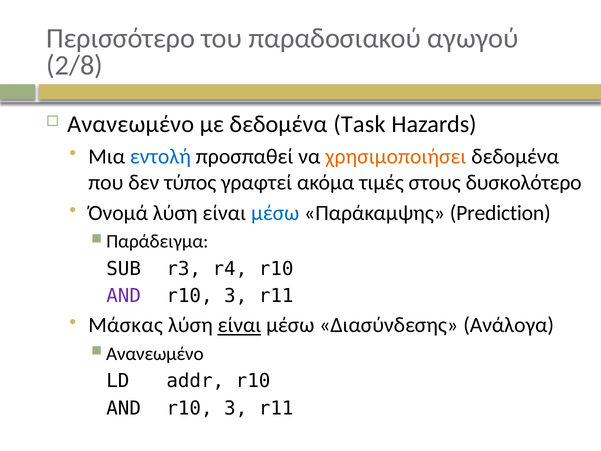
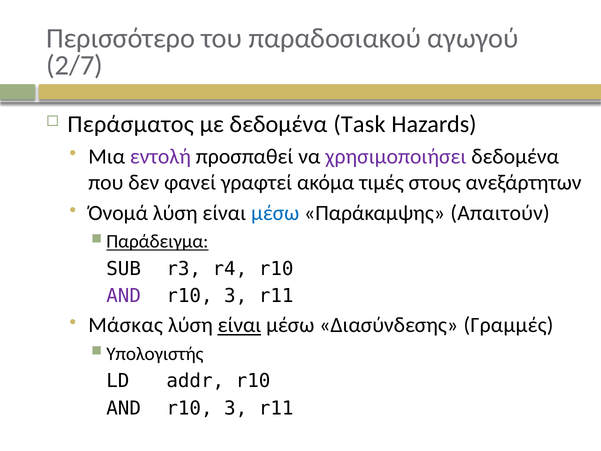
2/8: 2/8 -> 2/7 (75, 65)
Ανανεωμένο: Ανανεωμένο -> Περάσματος (131, 124)
εντολή colour: blue -> purple (160, 156)
χρησιμοποιήσει colour: orange -> purple (396, 156)
τύπος: τύπος -> φανεί (190, 182)
δυσκολότερο: δυσκολότερο -> ανεξάρτητων (524, 182)
Prediction: Prediction -> Απαιτούν (500, 213)
Παράδειγμα underline: none -> present (157, 241)
Ανάλογα: Ανάλογα -> Γραμμές (509, 325)
Ανανεωμένο: Ανανεωμένο -> Υπολογιστής (155, 354)
